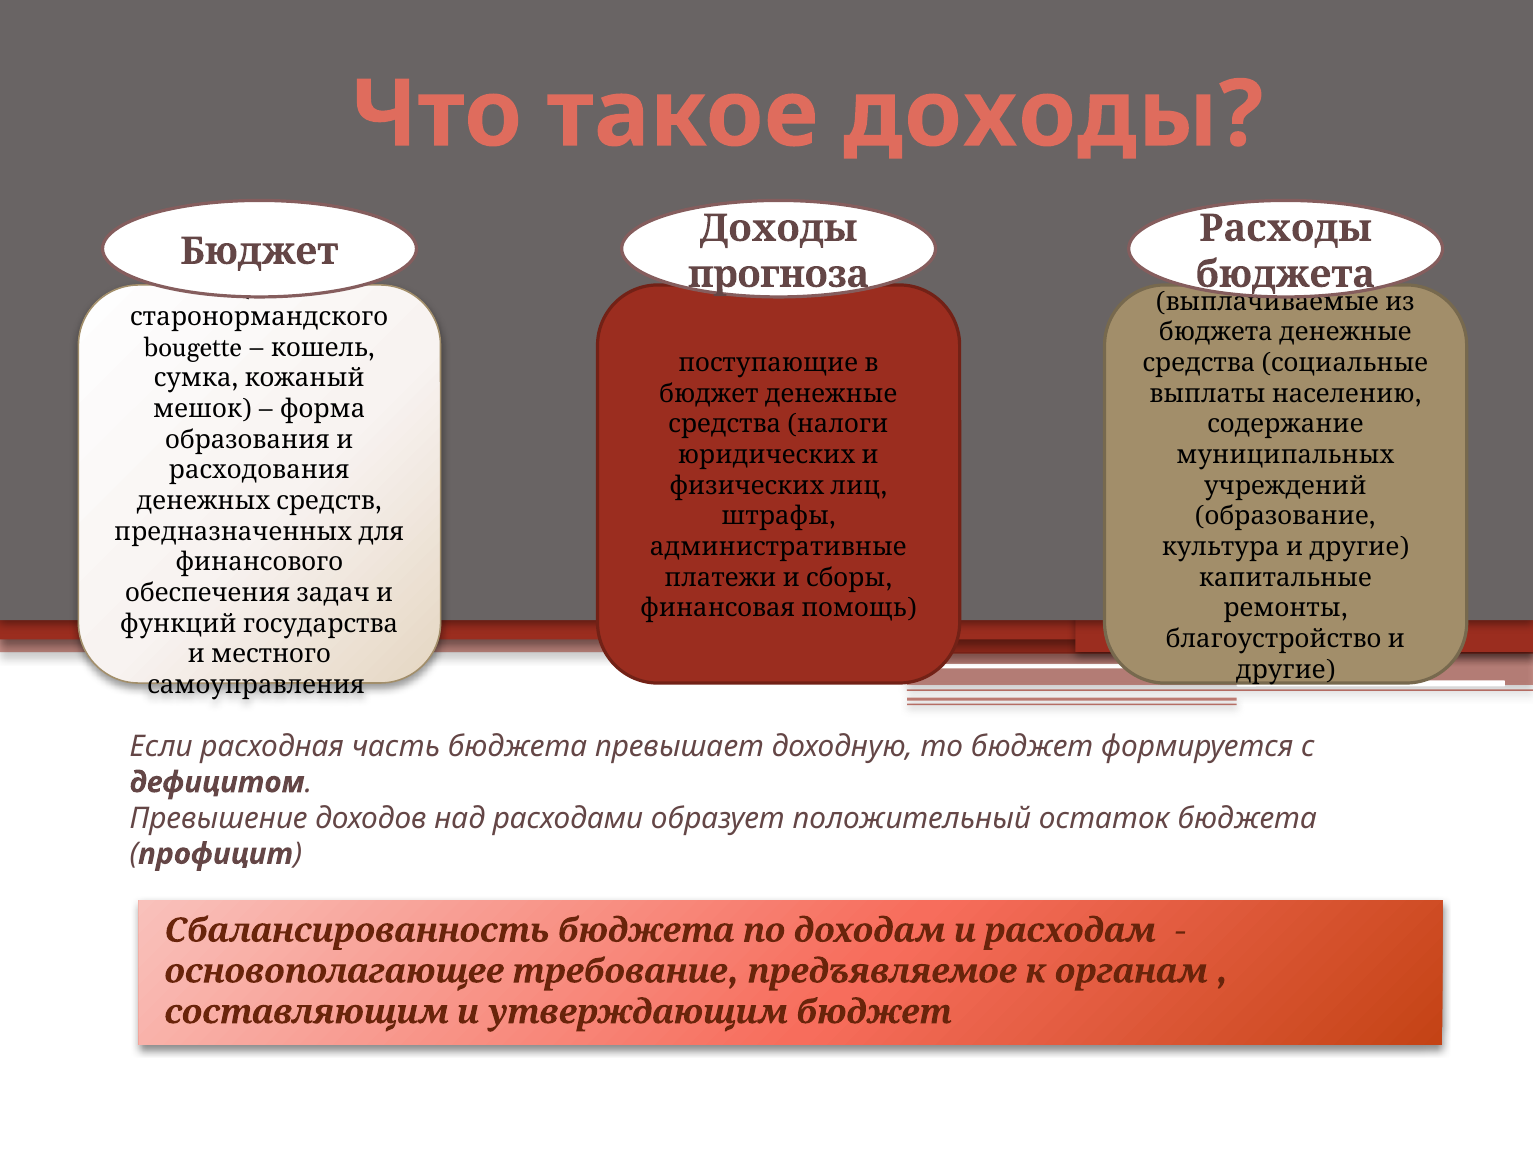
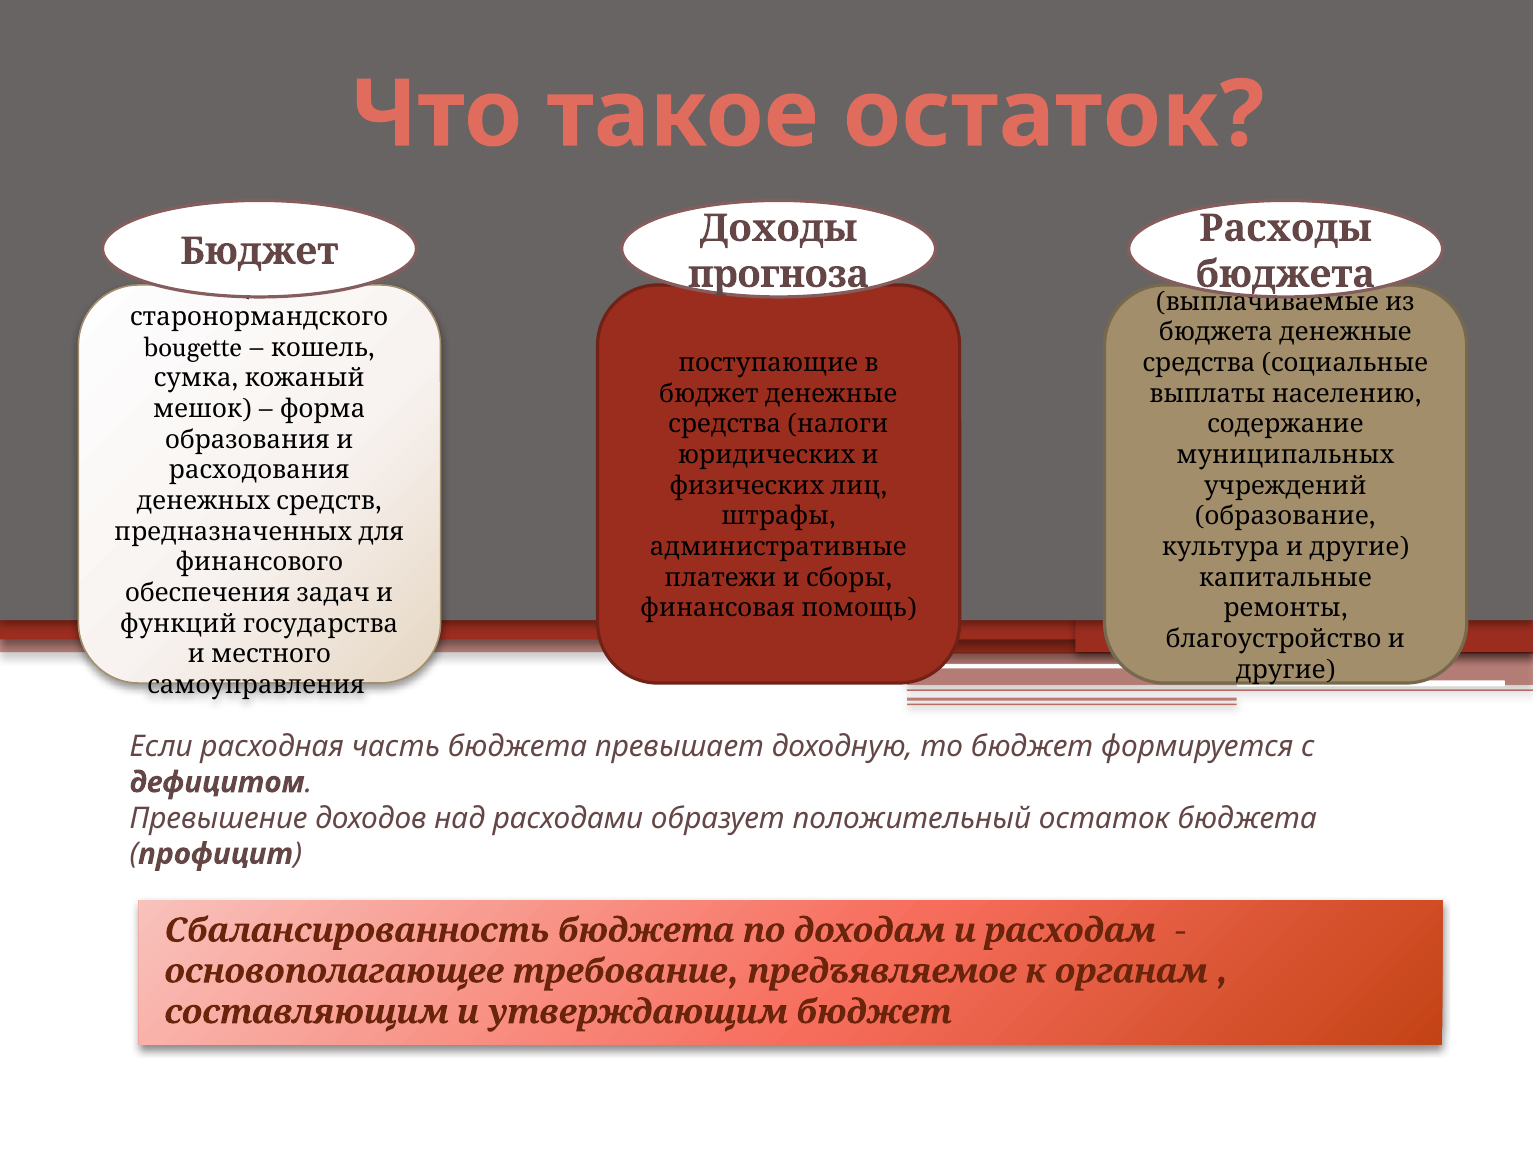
такое доходы: доходы -> остаток (1054, 115)
